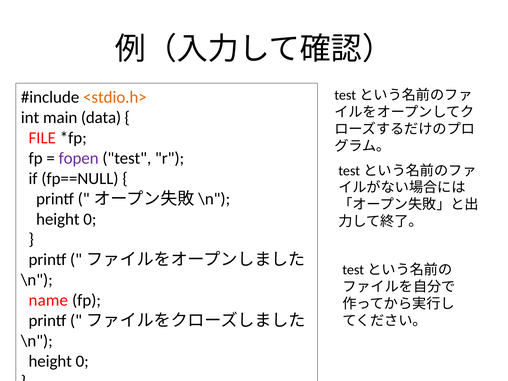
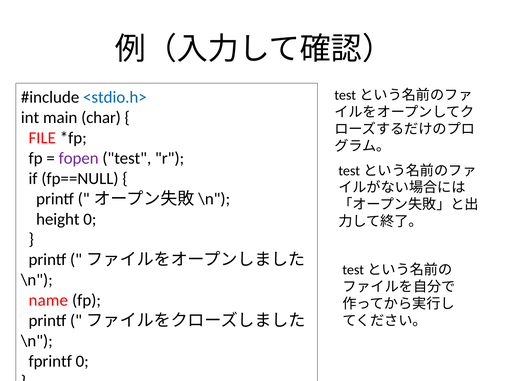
<stdio.h> colour: orange -> blue (115, 97)
data: data -> char (101, 117)
height: height -> fprintf (50, 361)
